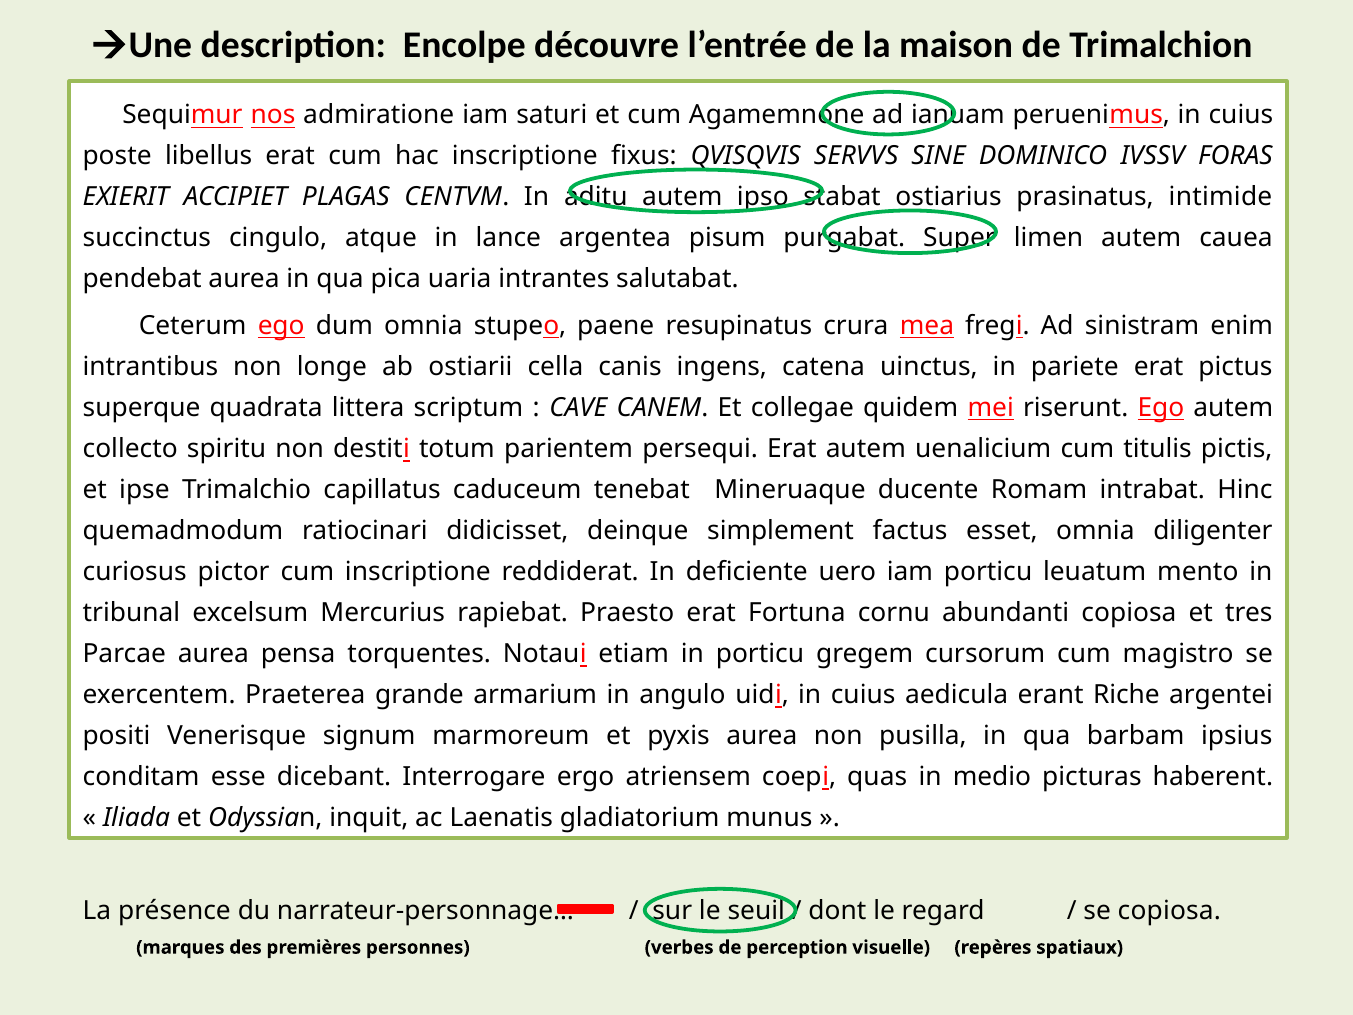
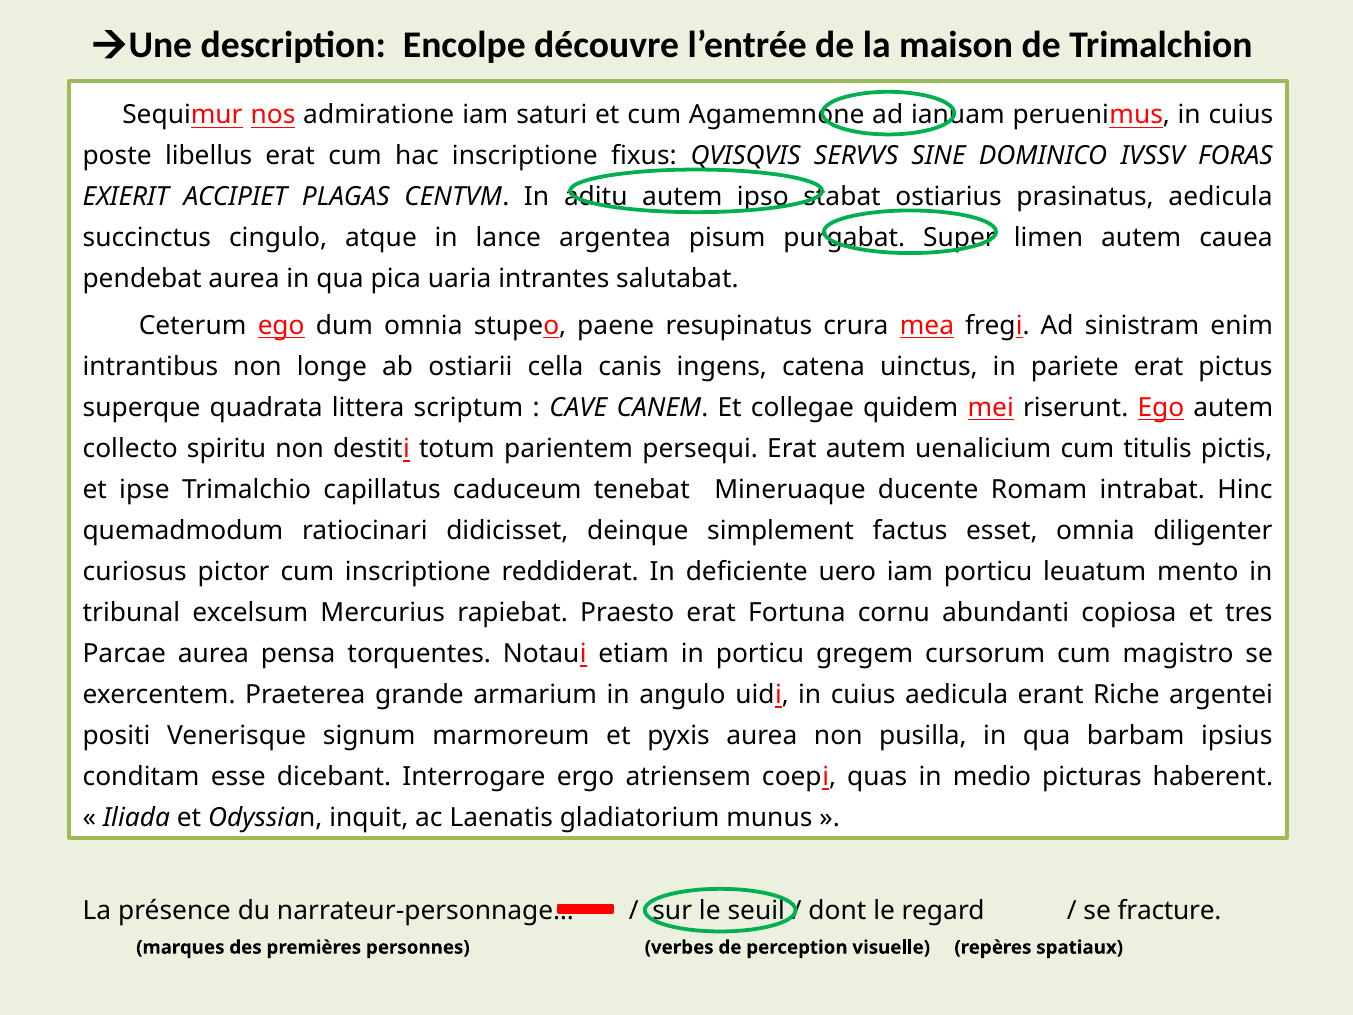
prasinatus intimide: intimide -> aedicula (1221, 197)
se copiosa: copiosa -> fracture (1170, 910)
